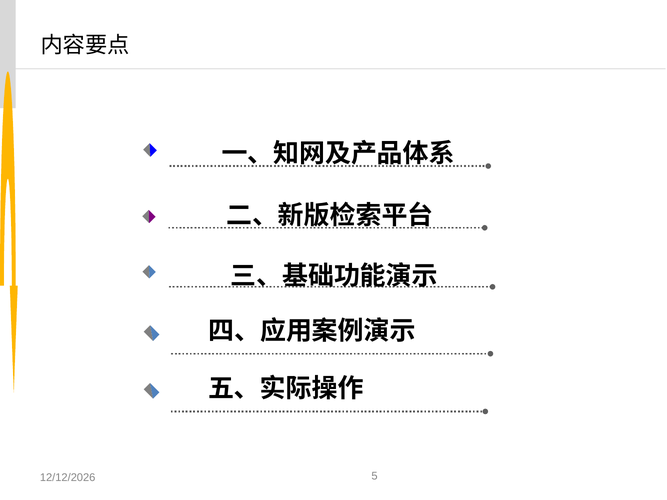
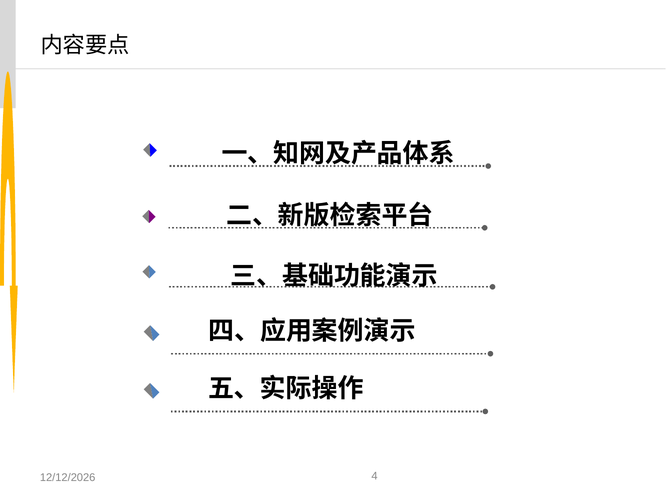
5: 5 -> 4 (375, 476)
